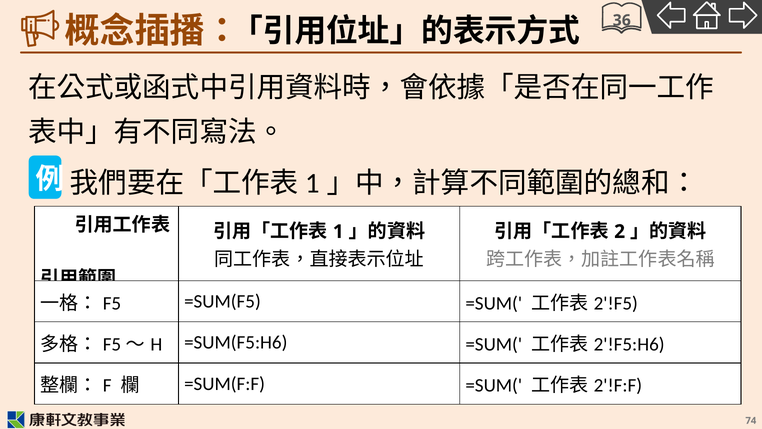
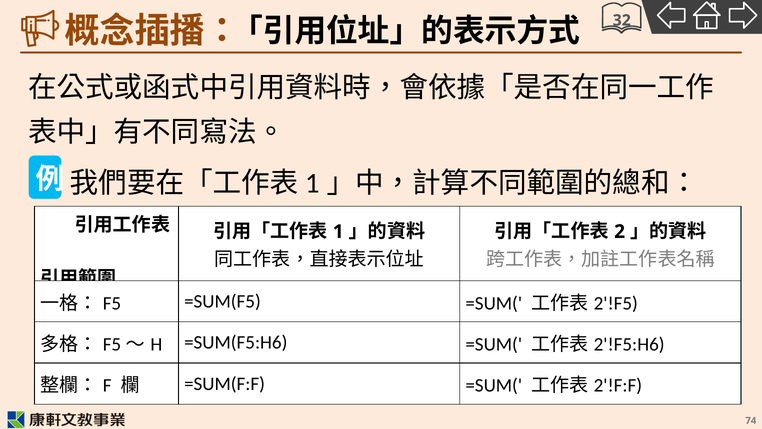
36: 36 -> 32 (622, 20)
